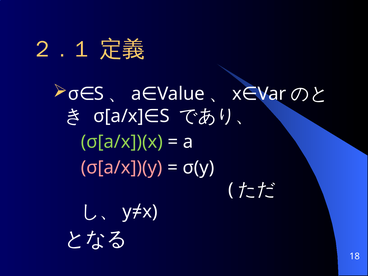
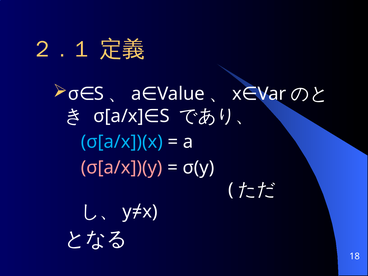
σ[a/x])(x colour: light green -> light blue (122, 142)
